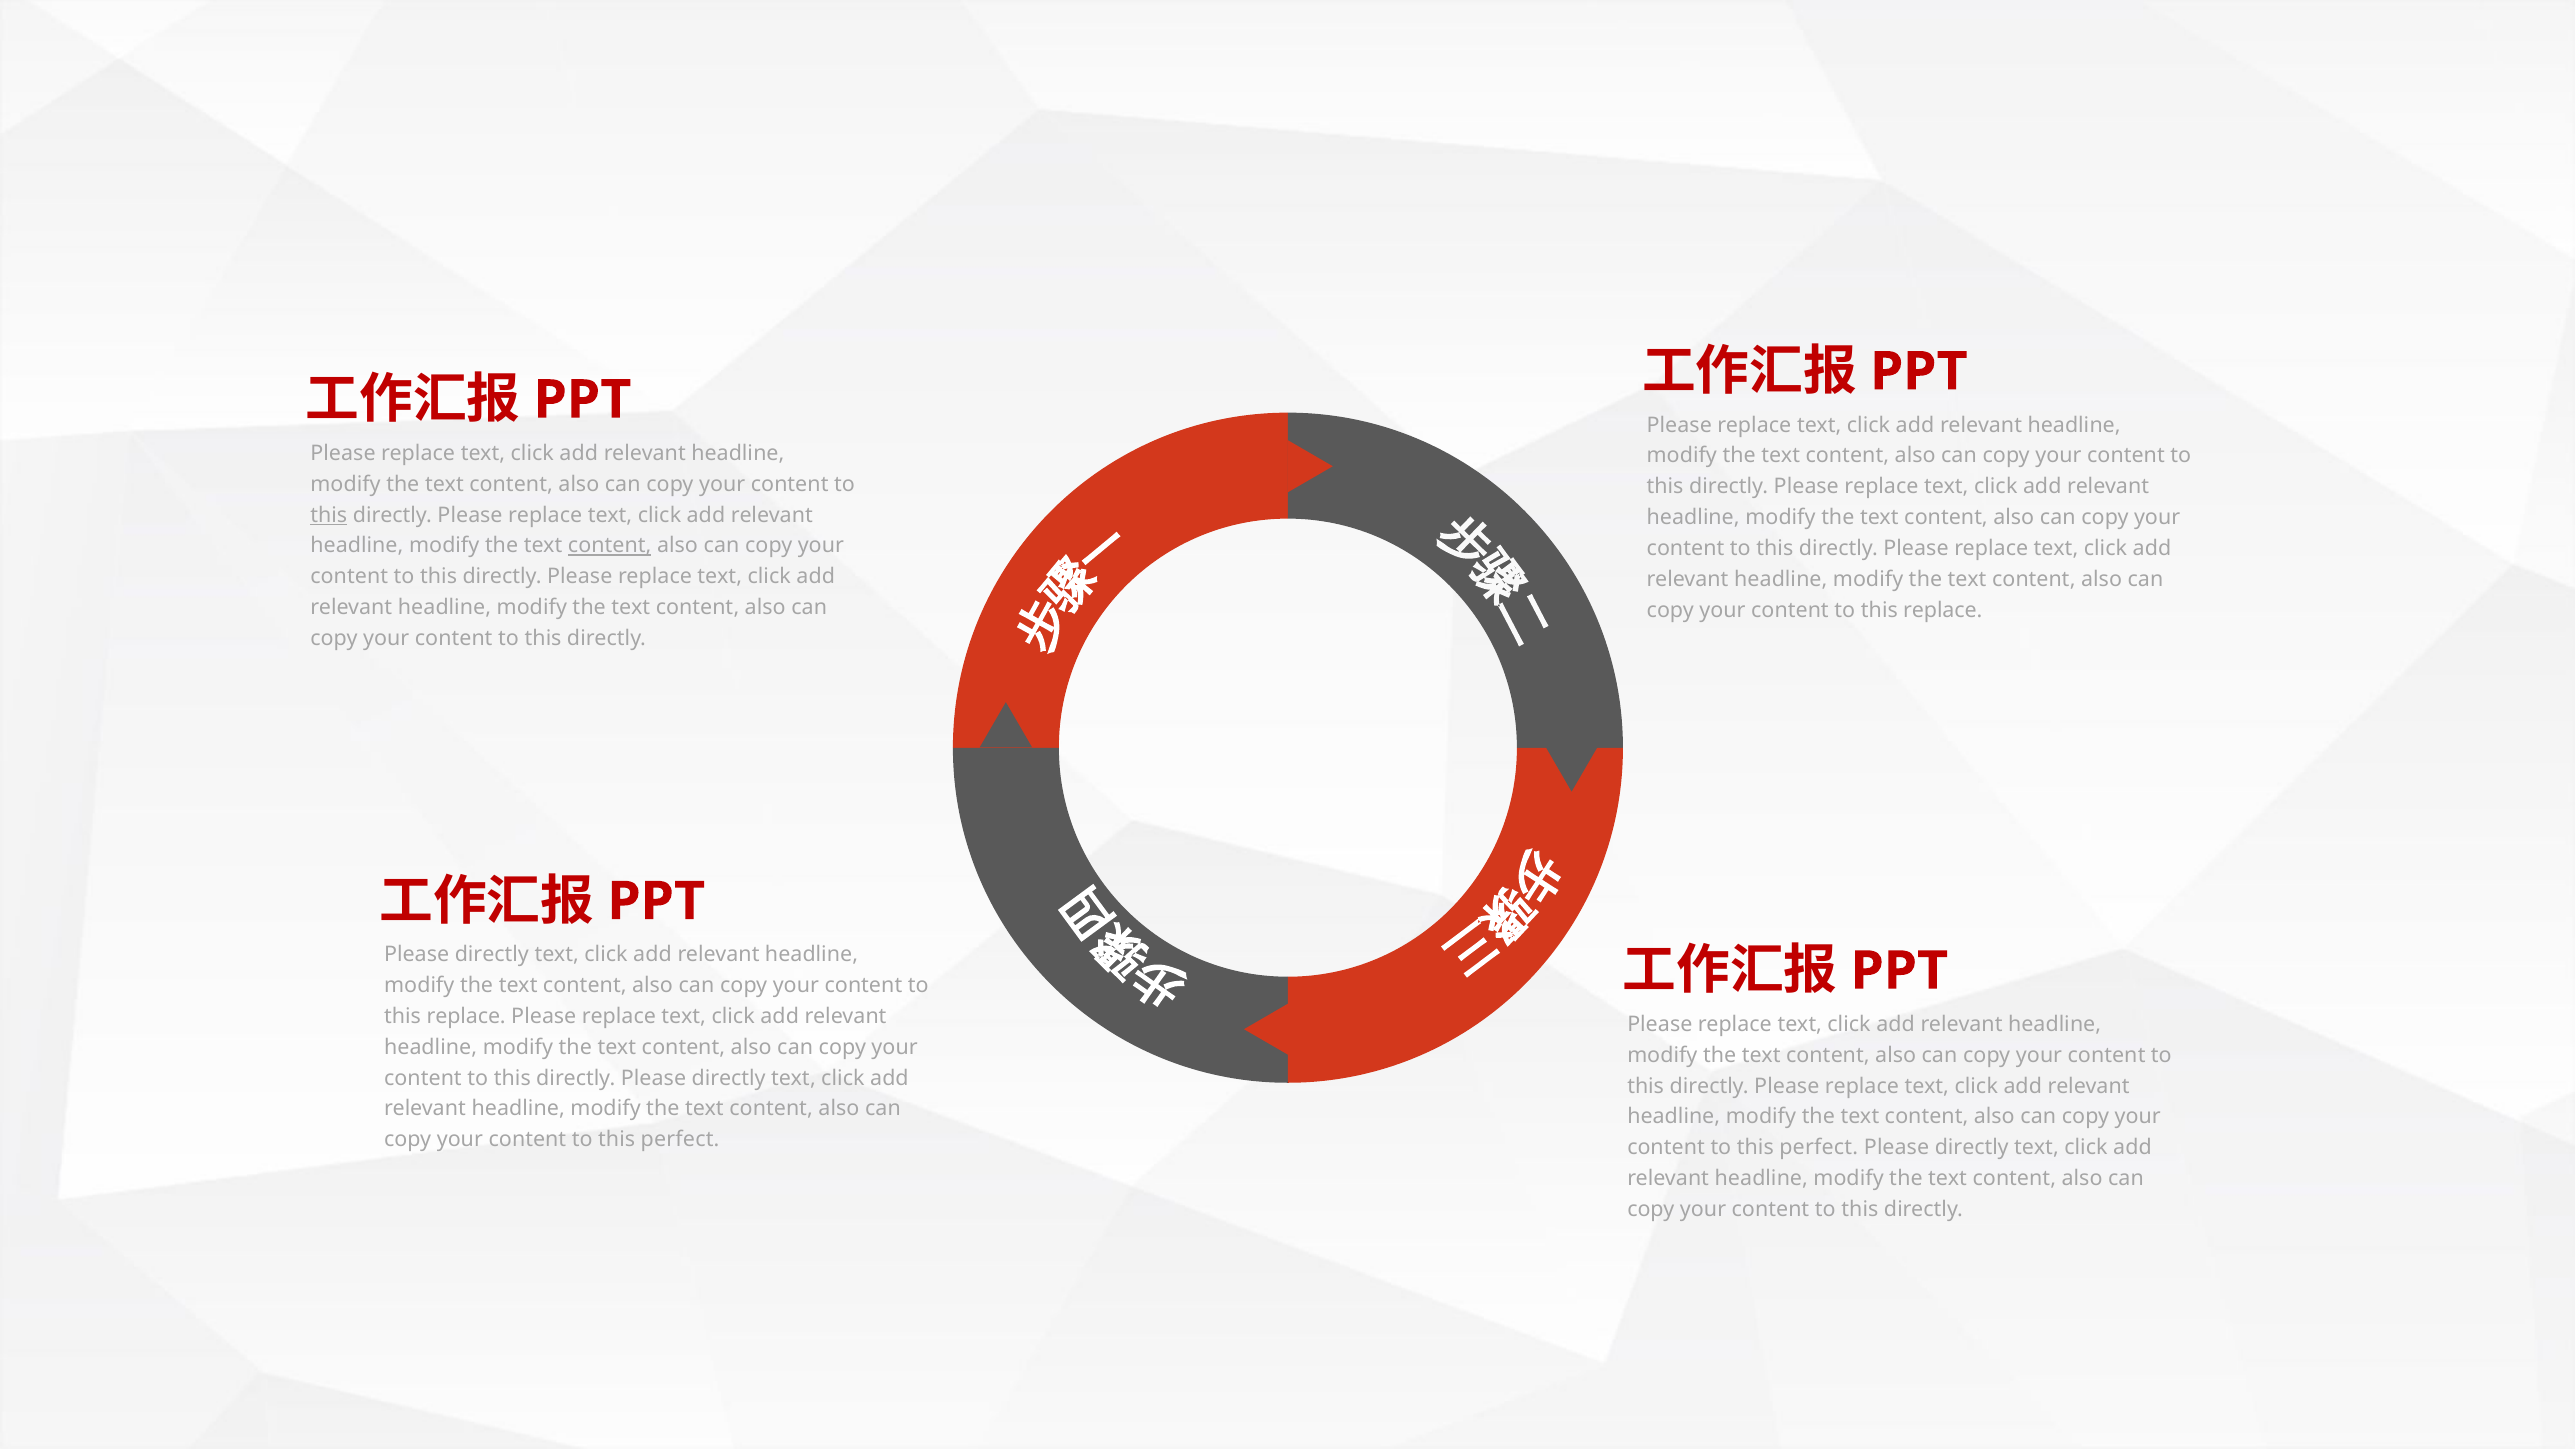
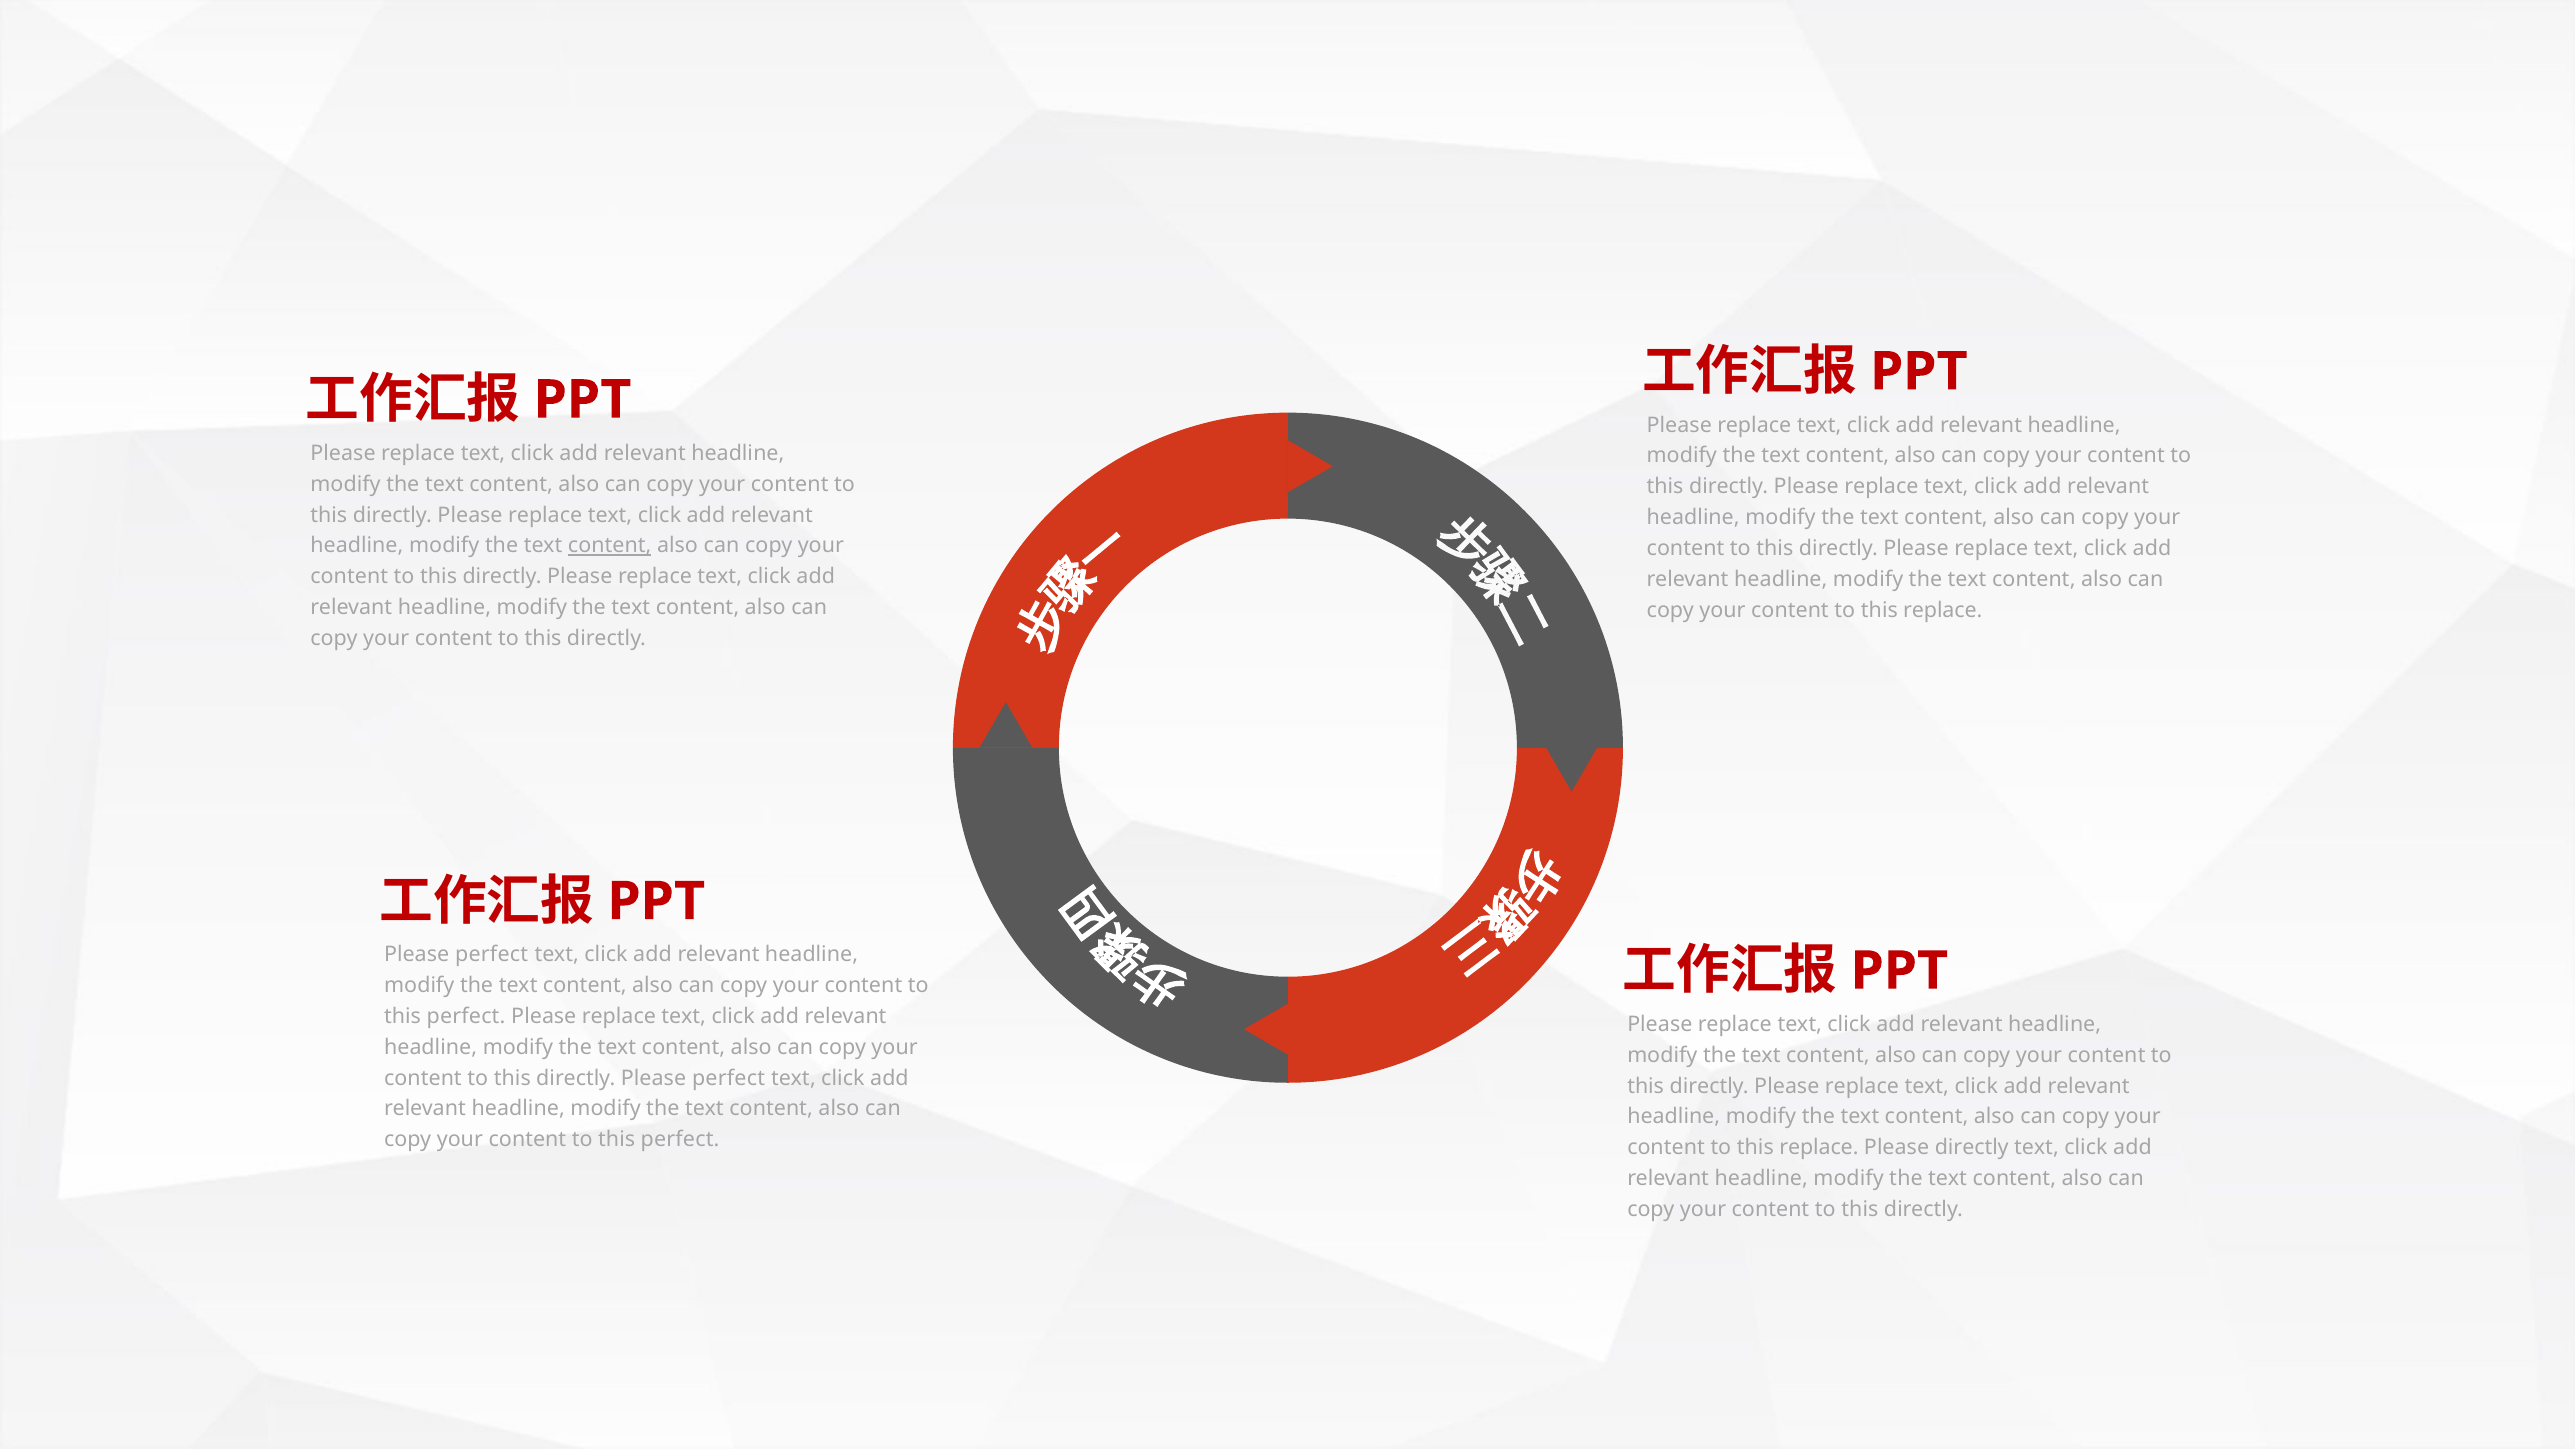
this underline: present -> none (329, 515)
directly: directly -> perfect (492, 955)
replace: replace -> perfect (466, 1016)
directly Please directly: directly -> perfect (729, 1078)
perfect: perfect -> replace (1819, 1148)
